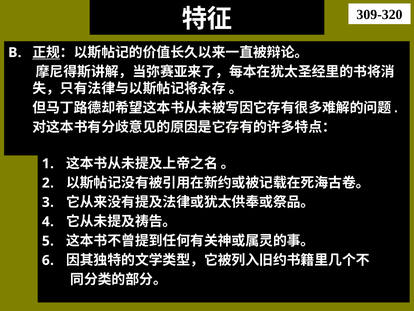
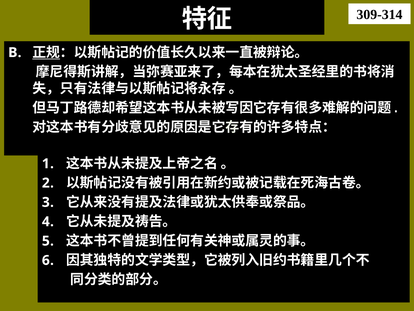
309-320: 309-320 -> 309-314 (379, 15)
